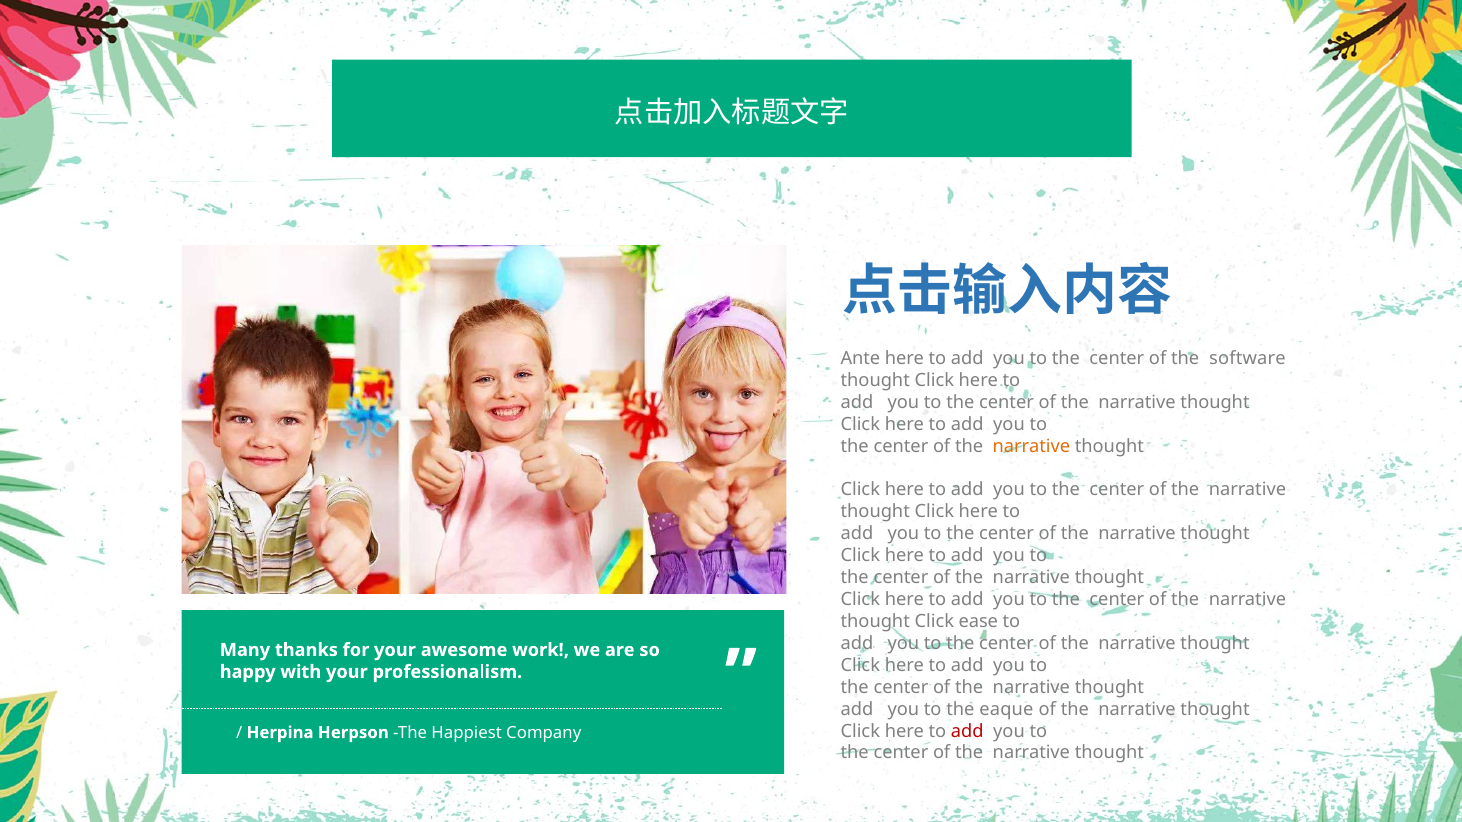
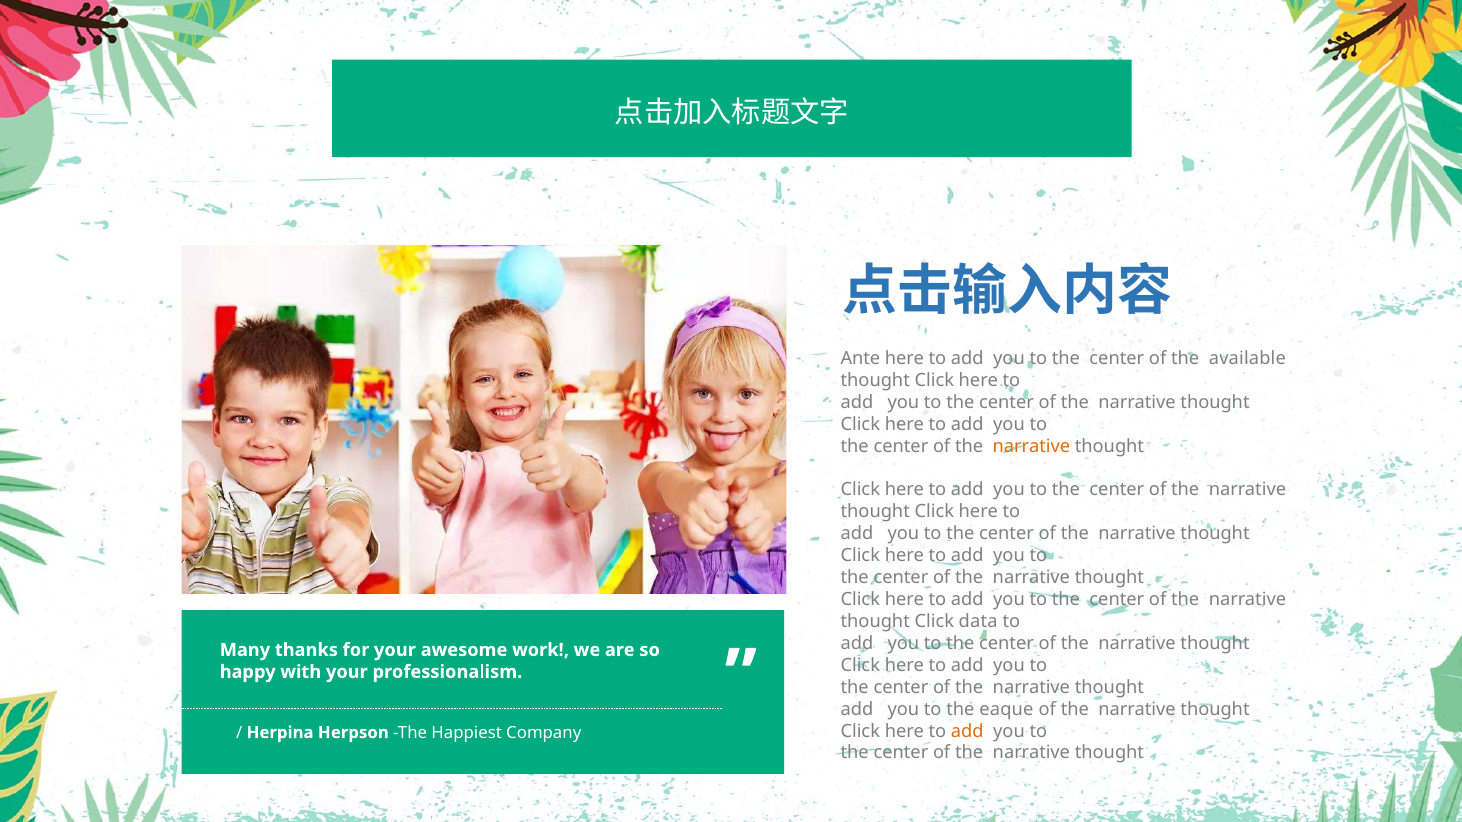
software: software -> available (1247, 359)
ease: ease -> data (978, 622)
add colour: red -> orange (967, 732)
